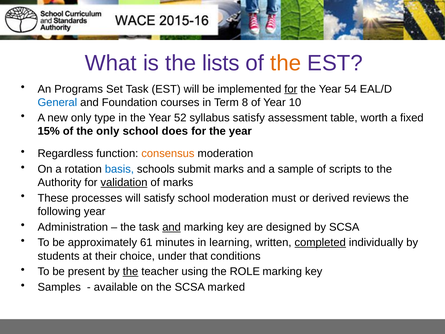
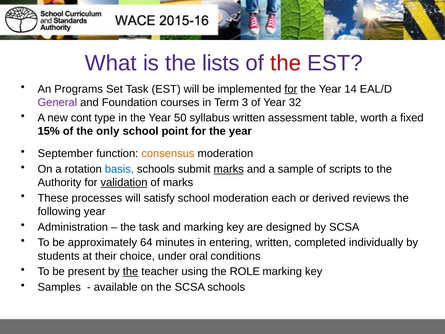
the colour: orange -> red (286, 63)
54: 54 -> 14 (351, 89)
General colour: blue -> purple (57, 102)
8: 8 -> 3 (245, 102)
10: 10 -> 32 (295, 102)
new only: only -> cont (81, 118)
52: 52 -> 50 (180, 118)
syllabus satisfy: satisfy -> written (249, 118)
does: does -> point (175, 131)
Regardless: Regardless -> September (65, 153)
marks underline: none -> present (229, 169)
must: must -> each (284, 198)
and underline: present -> none (172, 227)
61: 61 -> 64 (146, 242)
learning: learning -> entering (231, 242)
completed underline: present -> none (320, 242)
that: that -> oral (199, 256)
SCSA marked: marked -> schools (226, 287)
